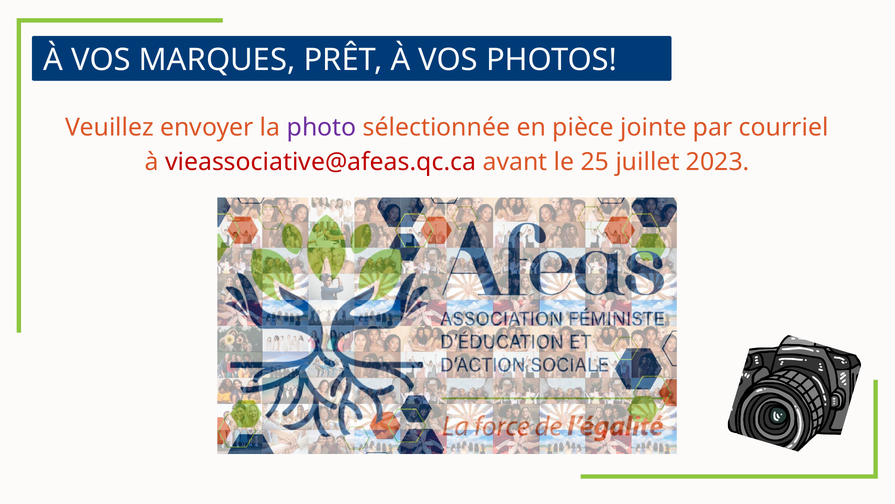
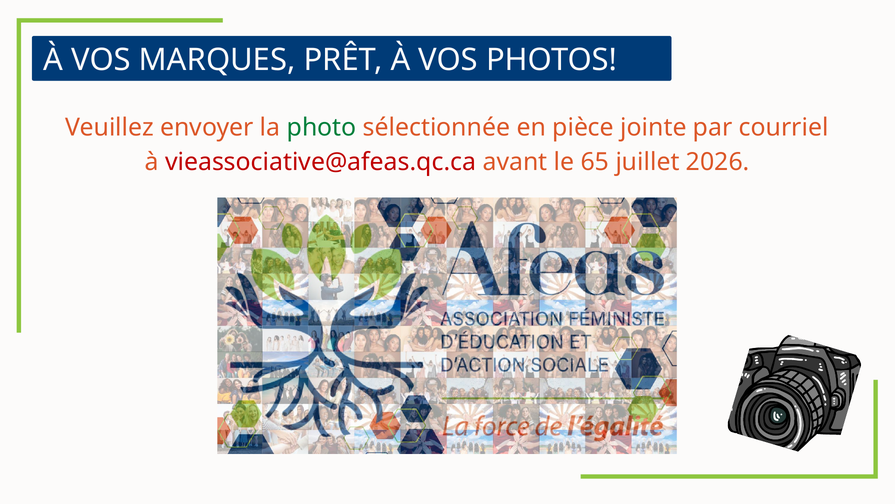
photo colour: purple -> green (322, 127)
25: 25 -> 65 (595, 162)
2023: 2023 -> 2026 (718, 162)
